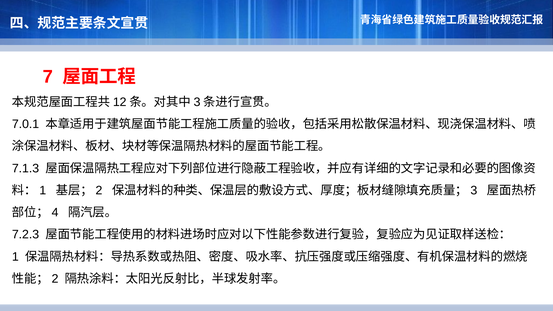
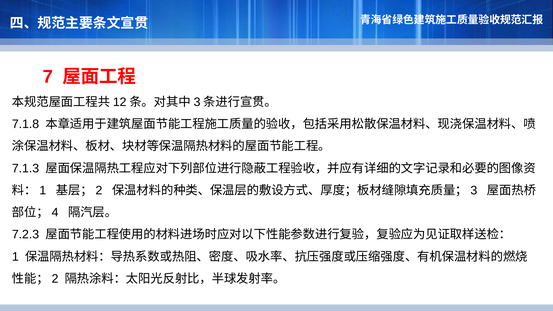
7.0.1: 7.0.1 -> 7.1.8 (26, 124)
